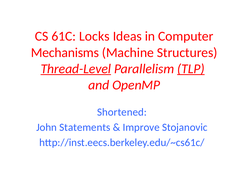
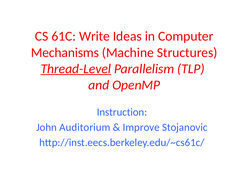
Locks: Locks -> Write (94, 36)
TLP underline: present -> none (191, 69)
Shortened: Shortened -> Instruction (122, 112)
Statements: Statements -> Auditorium (85, 127)
